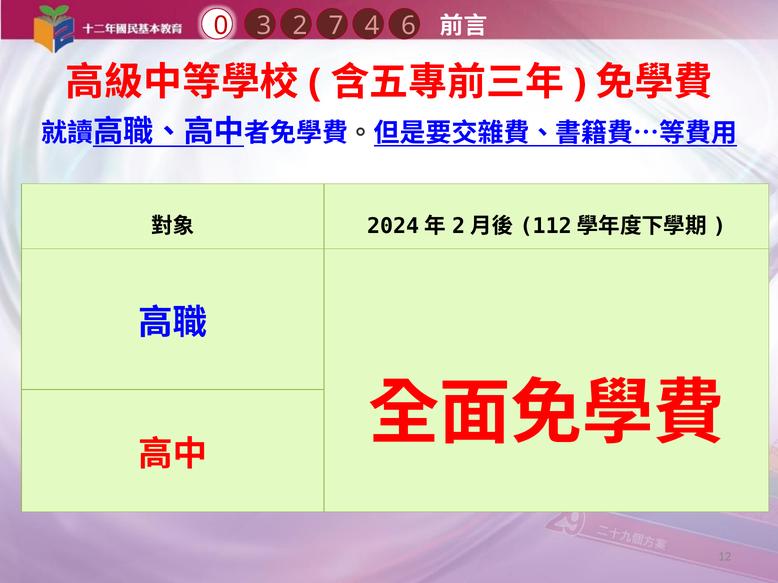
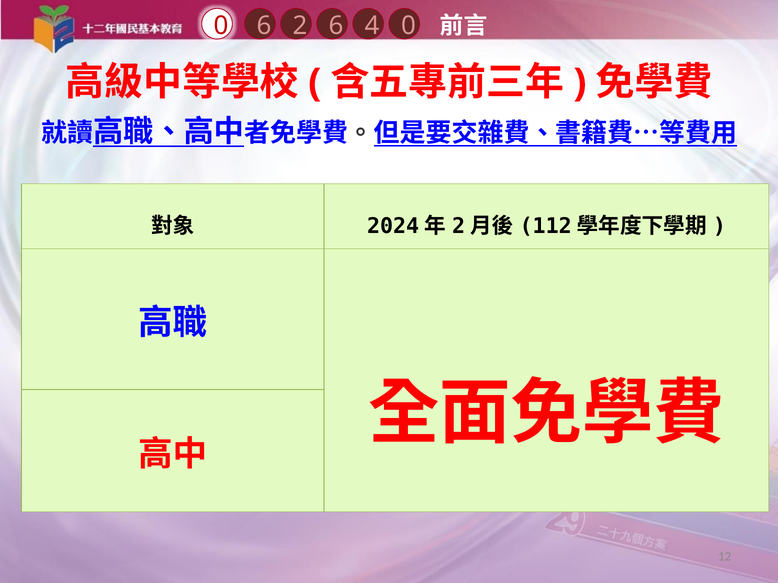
0 3: 3 -> 6 (264, 25)
2 7: 7 -> 6 (336, 25)
4 6: 6 -> 0 (408, 25)
